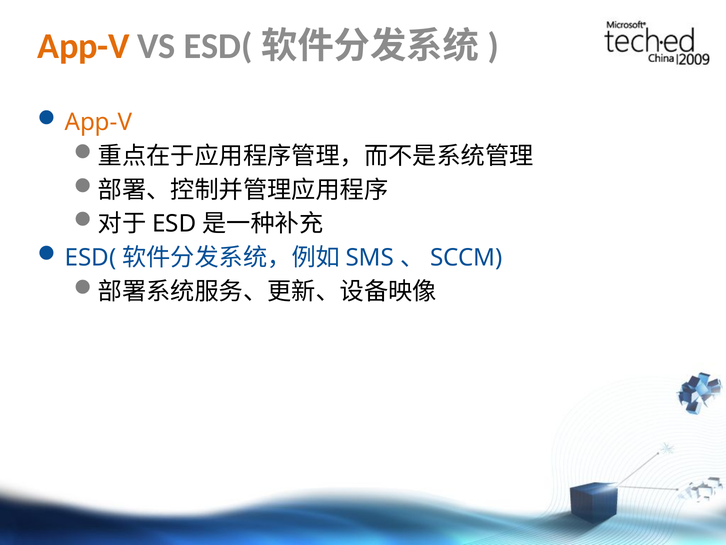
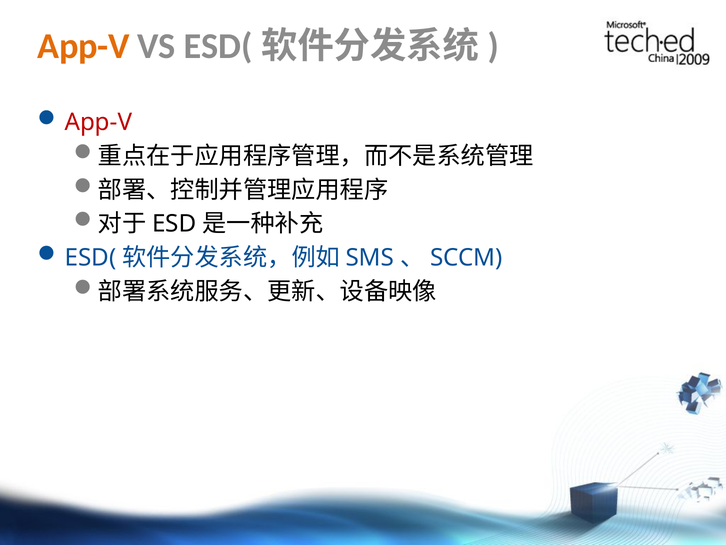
App-V colour: orange -> red (98, 122)
